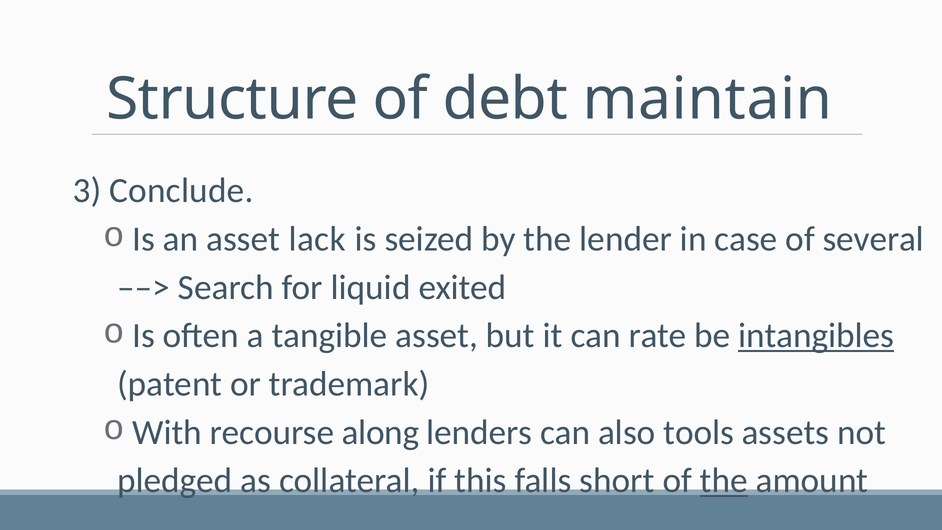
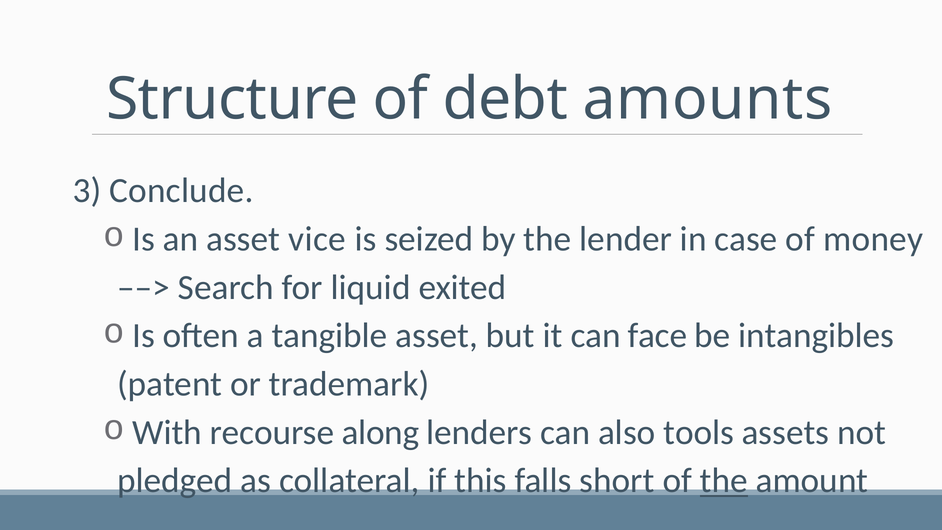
maintain: maintain -> amounts (708, 99)
lack: lack -> vice (317, 239)
several: several -> money (873, 239)
rate: rate -> face (658, 336)
intangibles underline: present -> none (816, 336)
